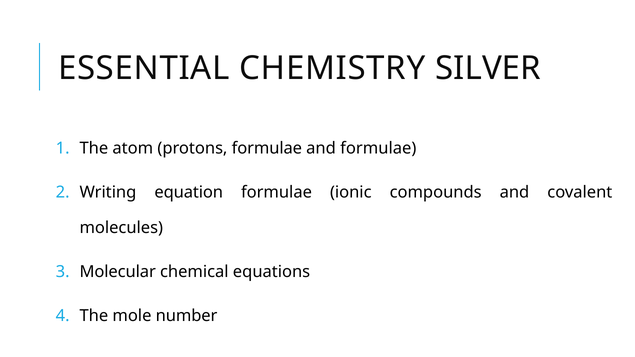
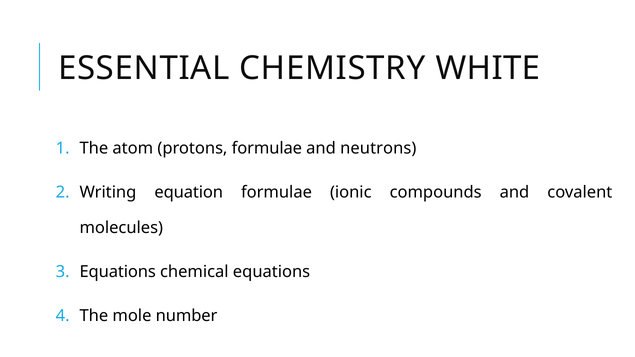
SILVER: SILVER -> WHITE (488, 68)
and formulae: formulae -> neutrons (378, 148)
Molecular: Molecular -> Equations (118, 272)
